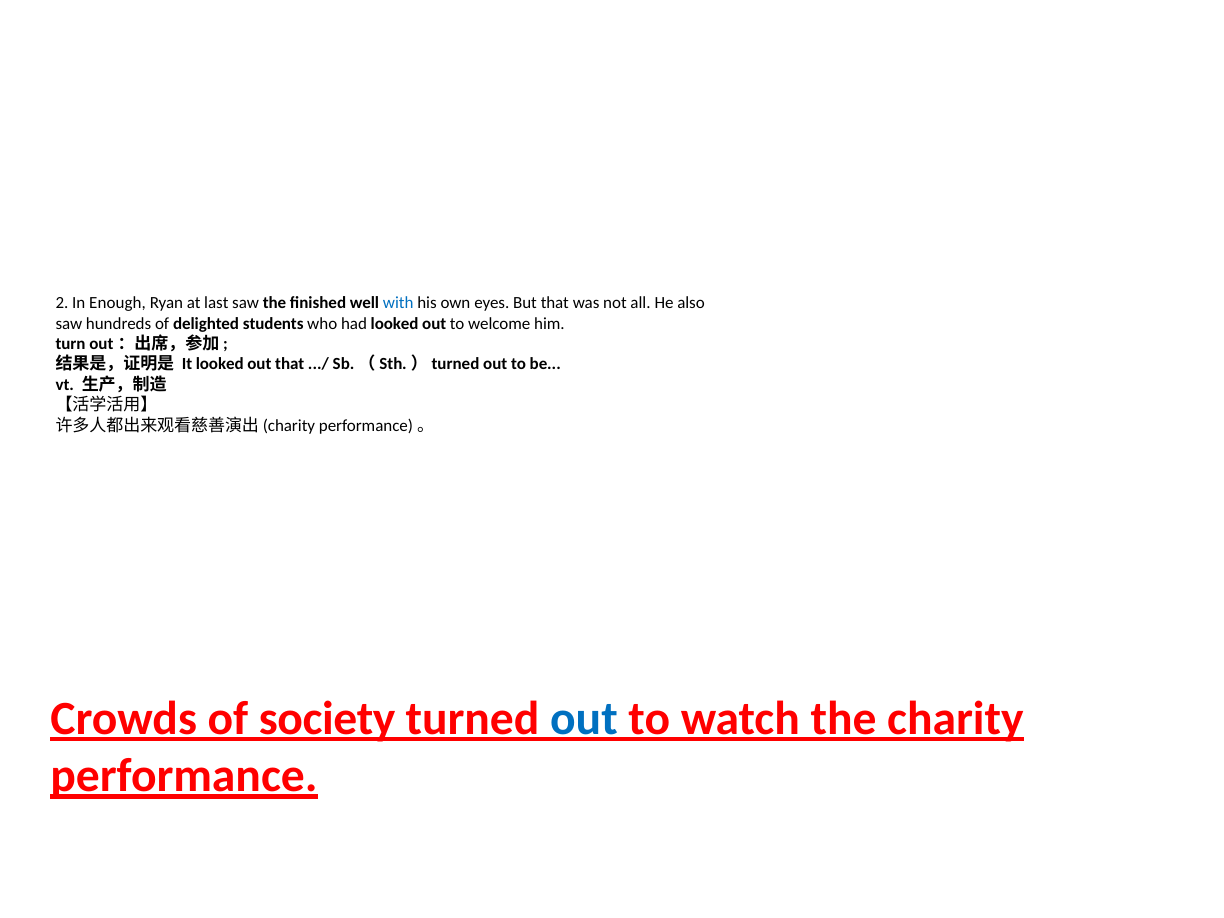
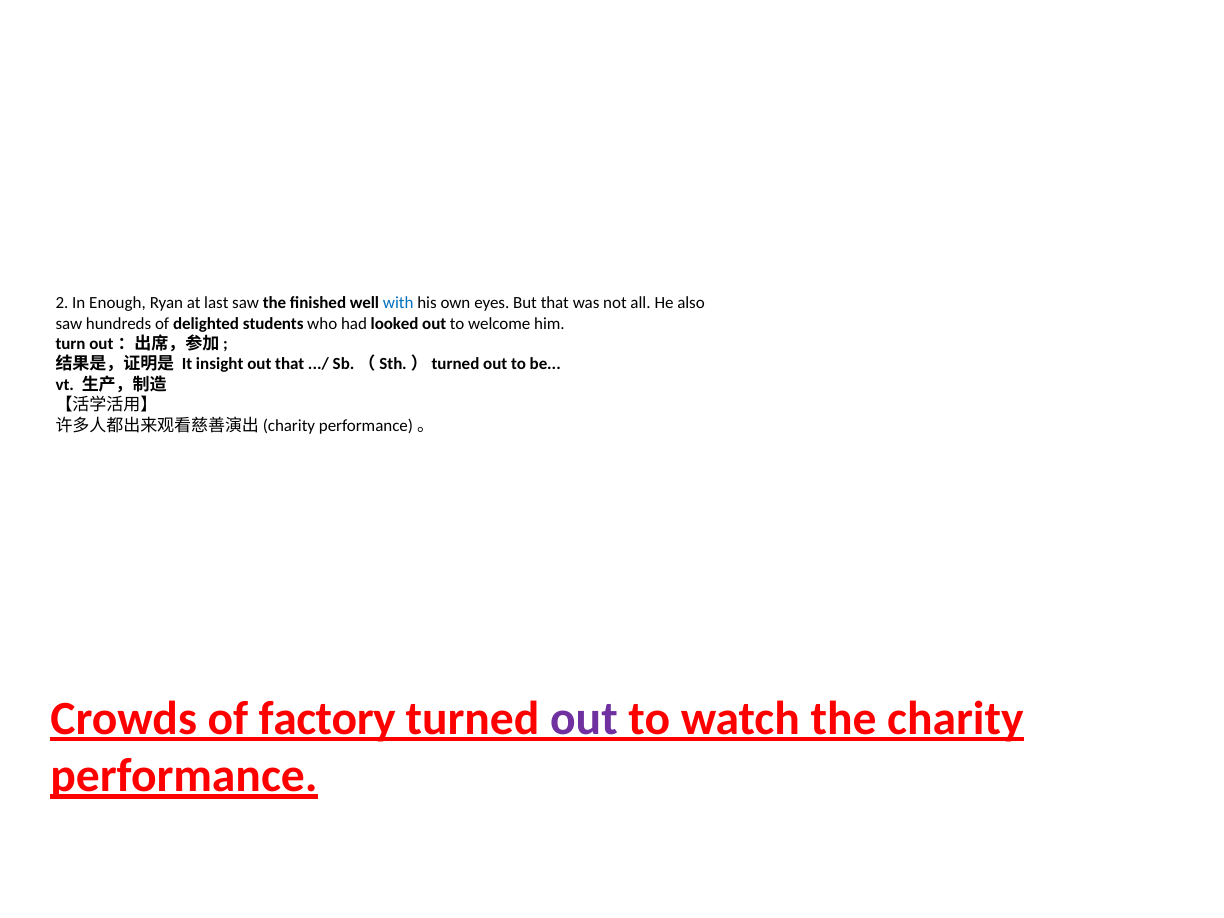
It looked: looked -> insight (220, 364)
society: society -> factory (327, 719)
out colour: blue -> purple (584, 719)
